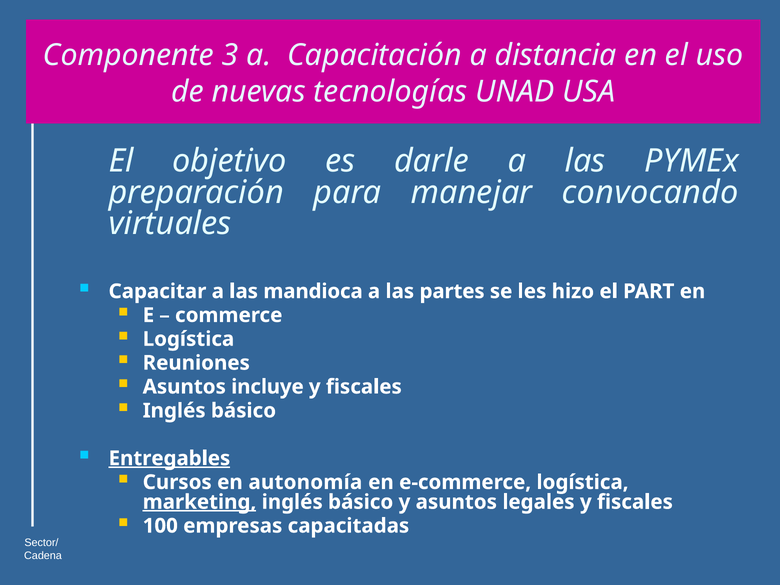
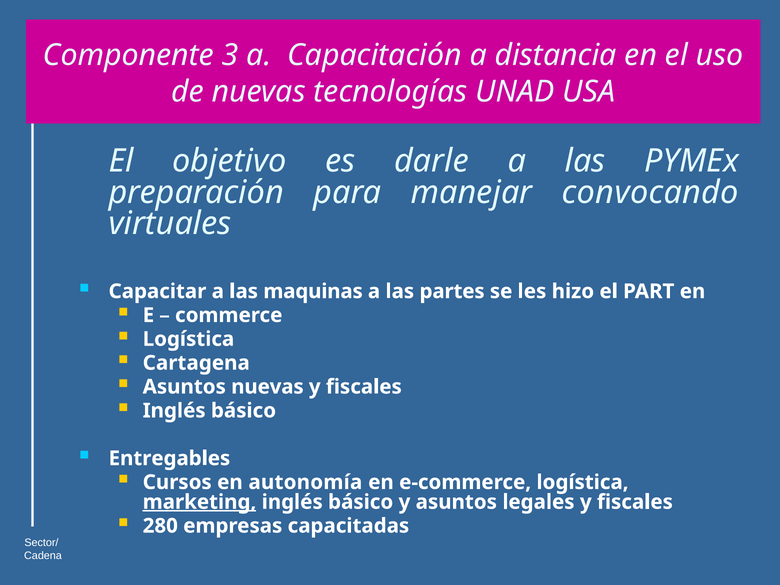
mandioca: mandioca -> maquinas (313, 291)
Reuniones: Reuniones -> Cartagena (196, 363)
Asuntos incluye: incluye -> nuevas (267, 387)
Entregables underline: present -> none (169, 458)
100: 100 -> 280 (160, 526)
